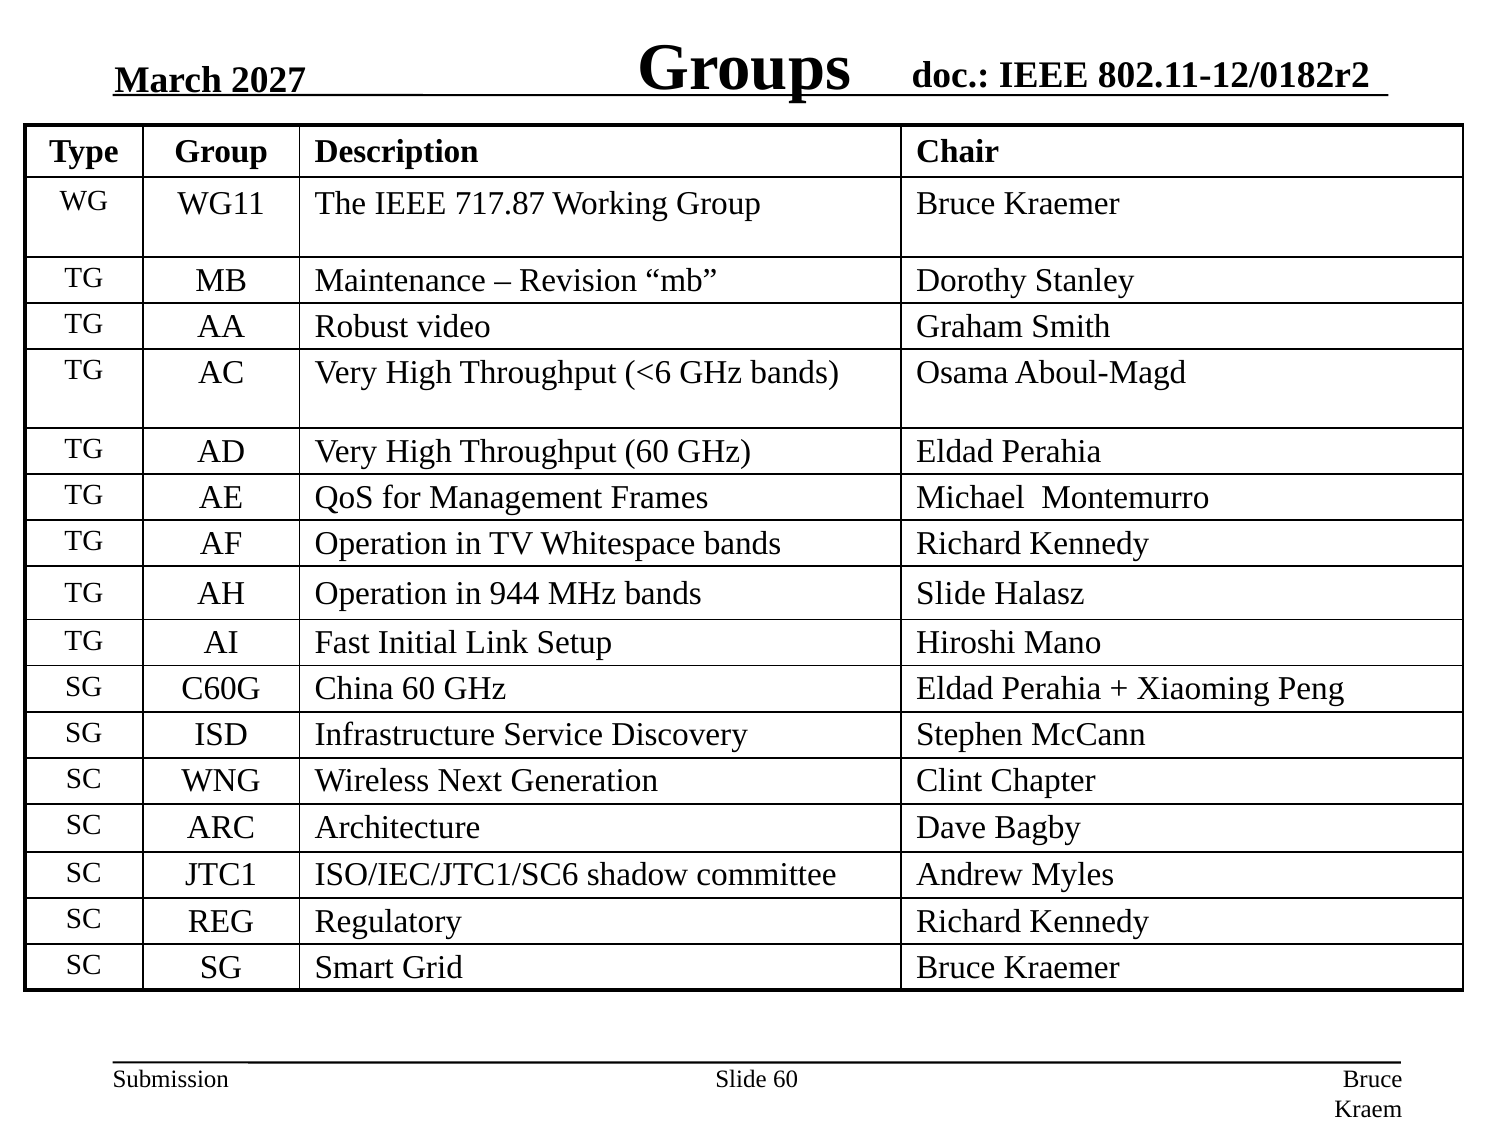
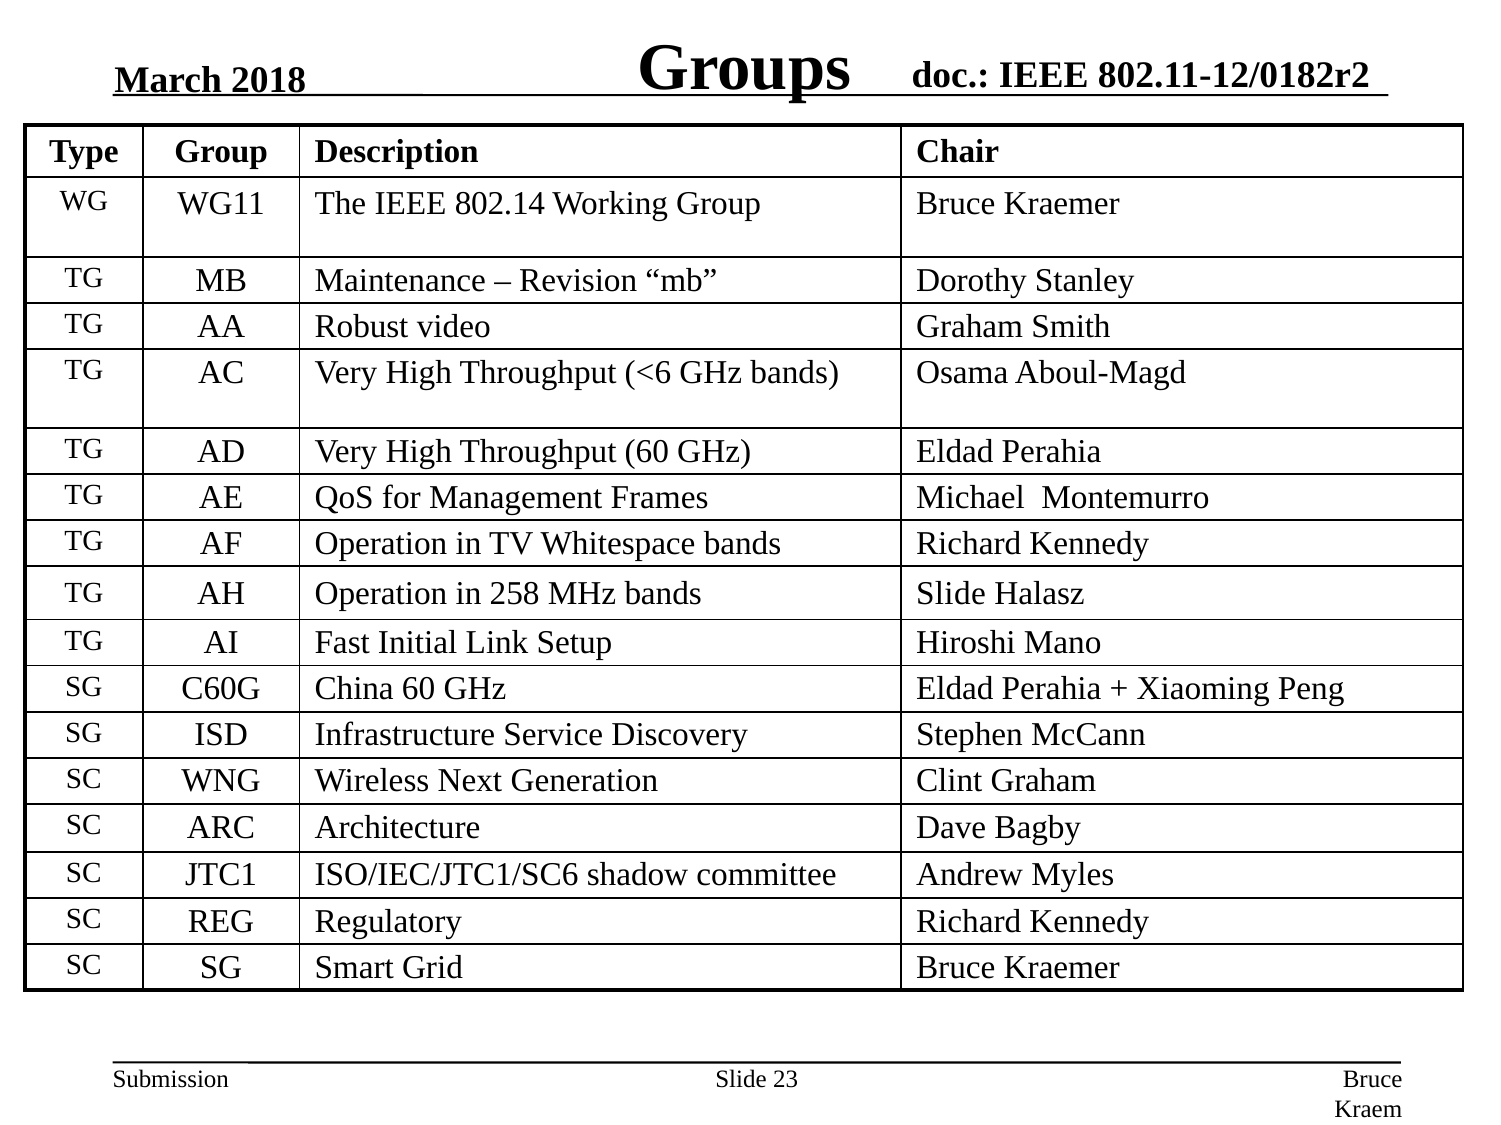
2027: 2027 -> 2018 (269, 80)
717.87: 717.87 -> 802.14 (500, 204)
944: 944 -> 258 (515, 593)
Clint Chapter: Chapter -> Graham (1043, 782)
Slide 60: 60 -> 23 (786, 1080)
